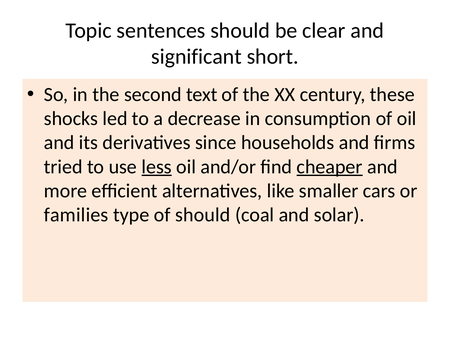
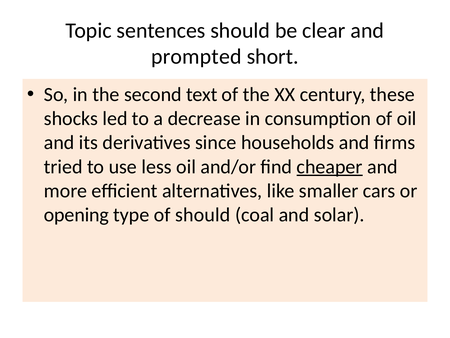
significant: significant -> prompted (196, 57)
less underline: present -> none (157, 166)
families: families -> opening (76, 215)
